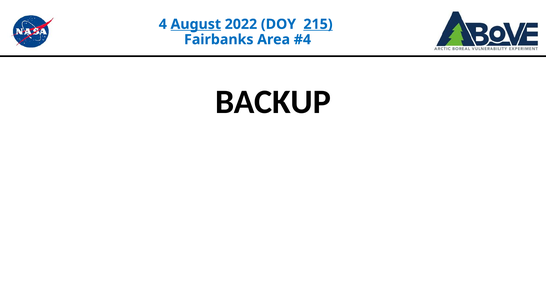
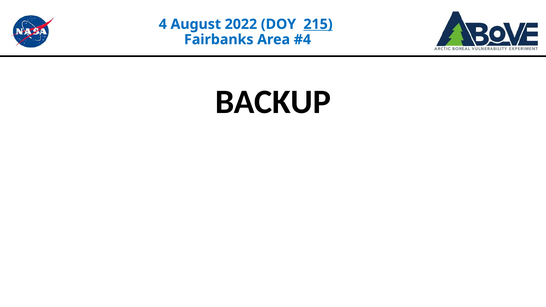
August underline: present -> none (196, 24)
